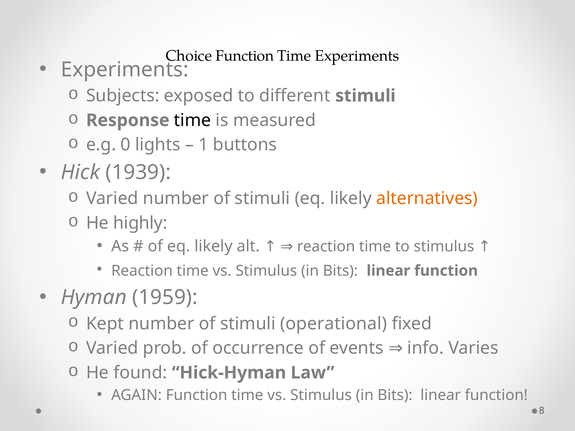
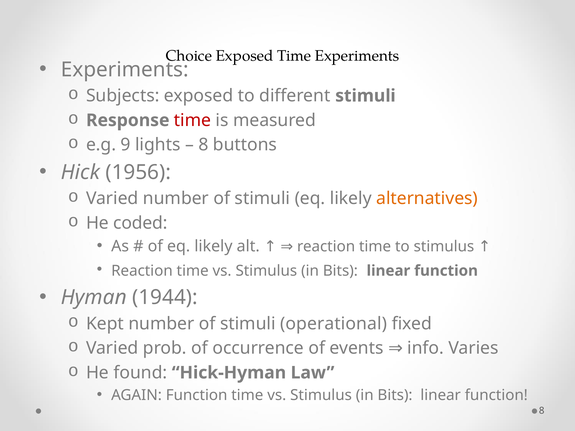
Choice Function: Function -> Exposed (245, 56)
time colour: black -> red (193, 120)
0: 0 -> 9 (126, 145)
1: 1 -> 8 (203, 145)
1939: 1939 -> 1956 (138, 172)
highly: highly -> coded (140, 223)
1959: 1959 -> 1944 (165, 298)
